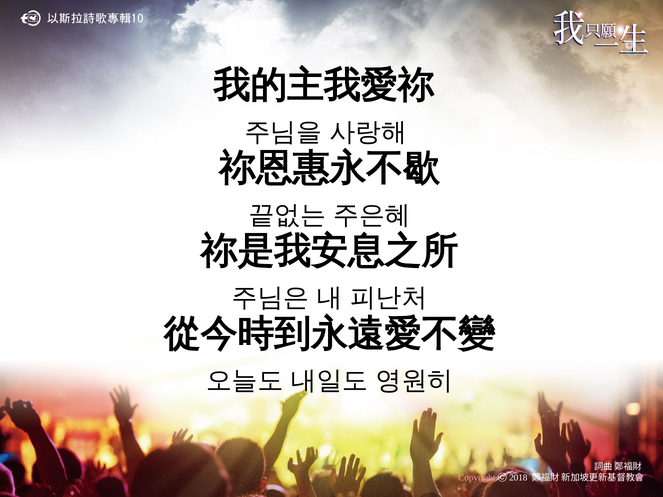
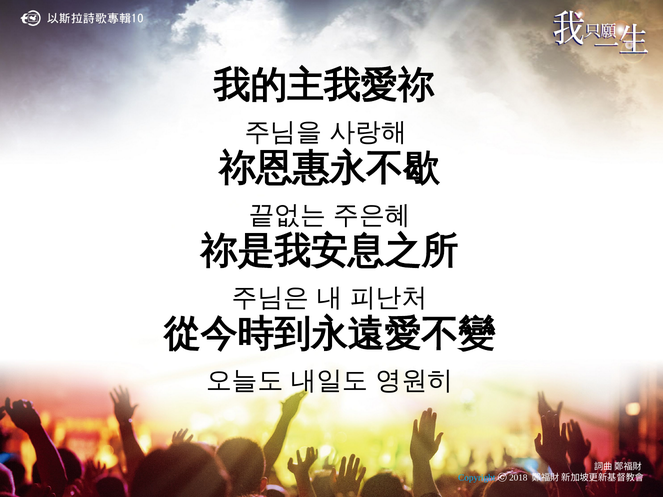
Copyright colour: pink -> light blue (477, 478)
